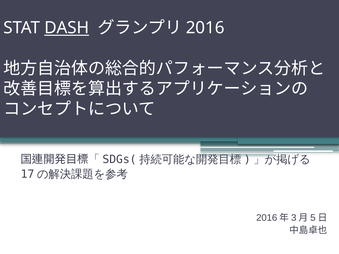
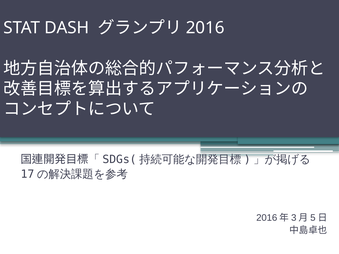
DASH underline: present -> none (67, 28)
